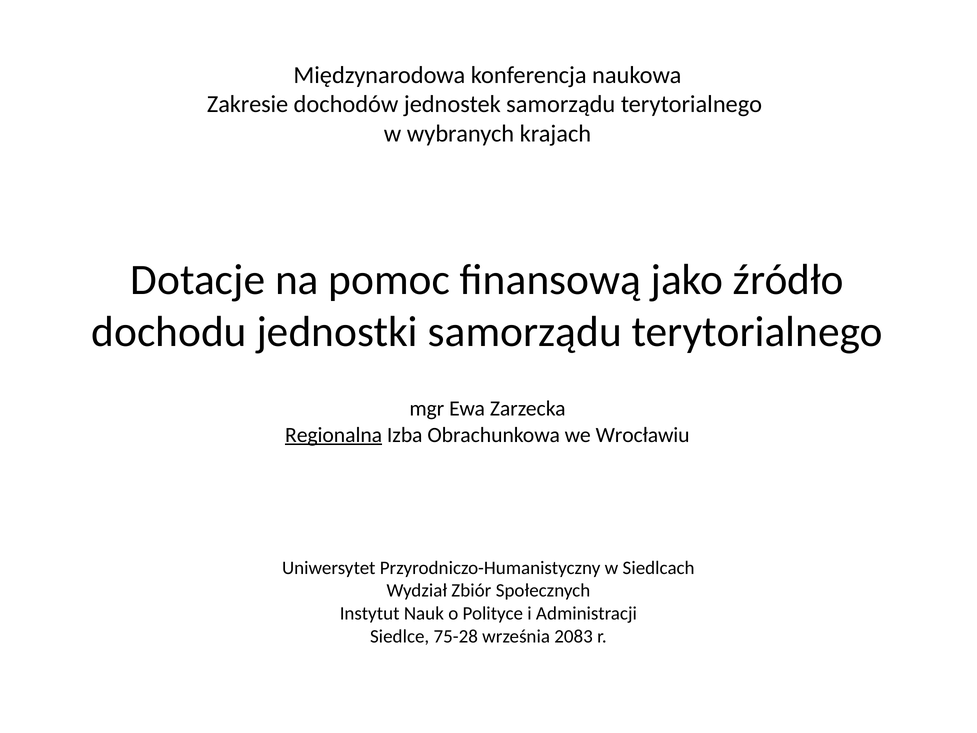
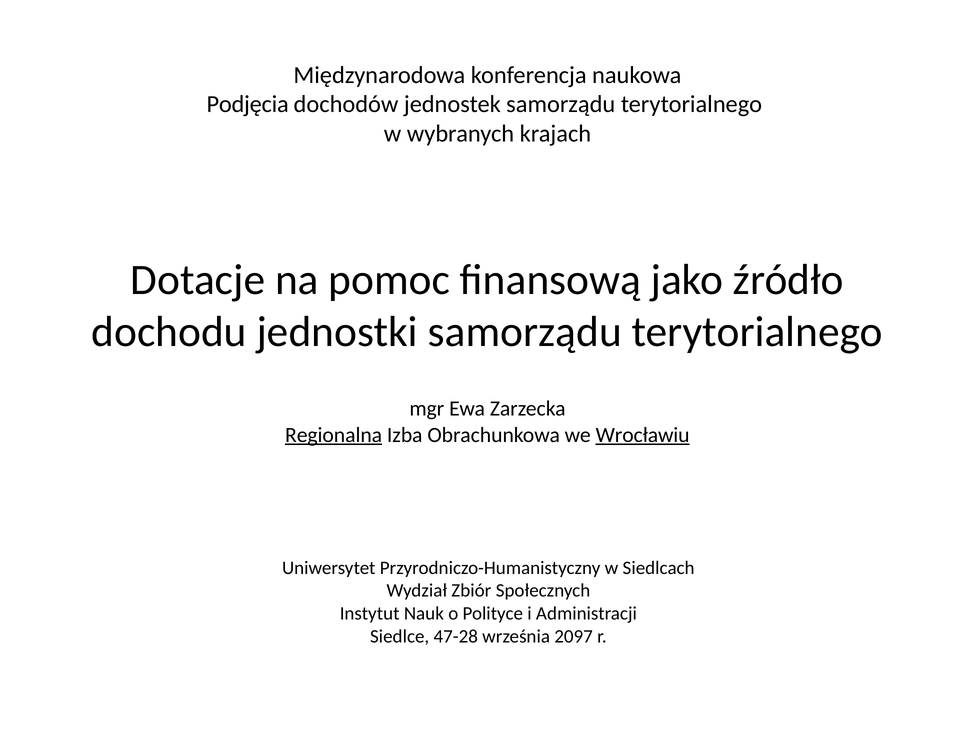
Zakresie: Zakresie -> Podjęcia (248, 104)
Wrocławiu underline: none -> present (643, 435)
75-28: 75-28 -> 47-28 (456, 636)
2083: 2083 -> 2097 (574, 636)
